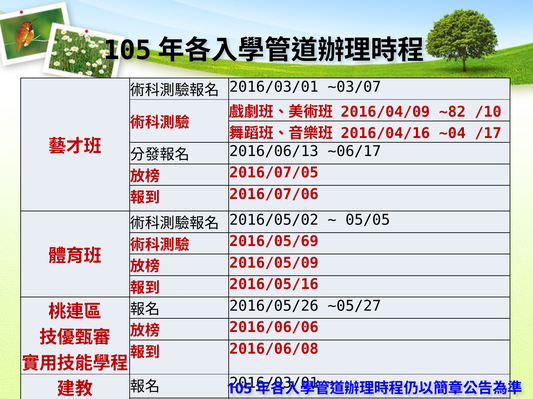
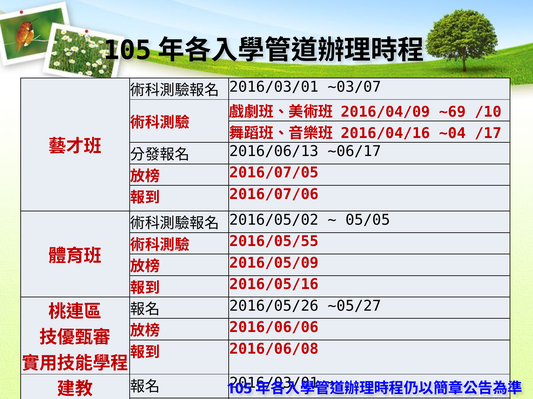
~82: ~82 -> ~69 (452, 112)
2016/05/69: 2016/05/69 -> 2016/05/55 (274, 242)
